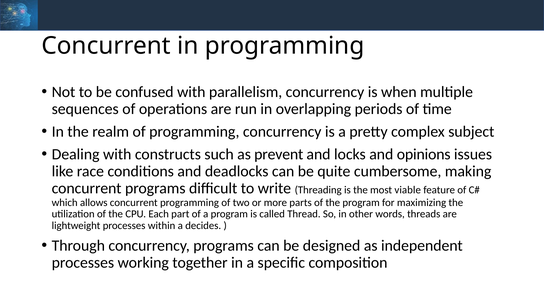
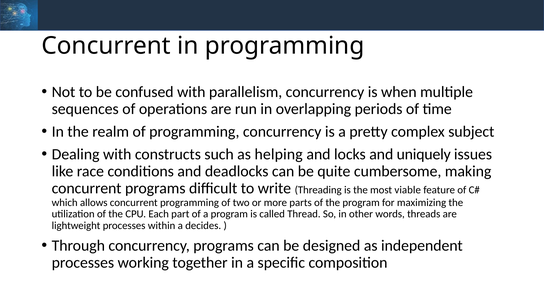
prevent: prevent -> helping (279, 154)
opinions: opinions -> uniquely (424, 154)
